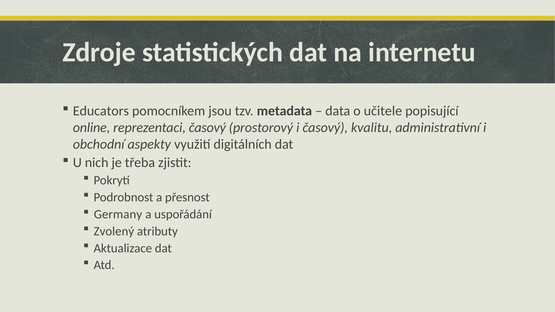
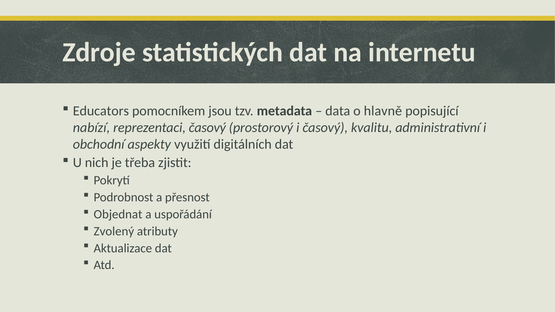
učitele: učitele -> hlavně (383, 111)
online: online -> nabízí (91, 128)
Germany: Germany -> Objednat (118, 214)
